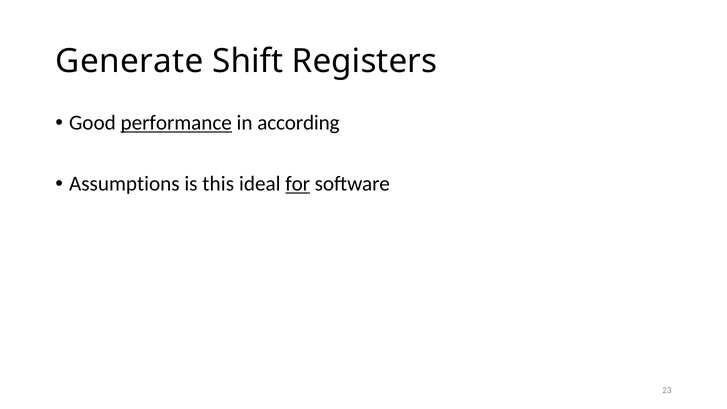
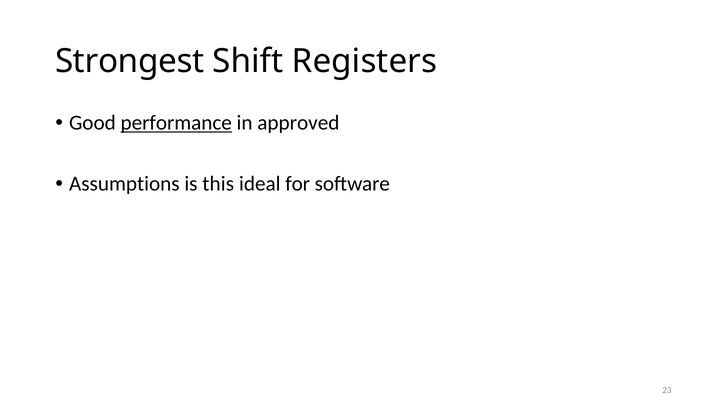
Generate: Generate -> Strongest (130, 61)
according: according -> approved (298, 123)
for underline: present -> none (298, 184)
